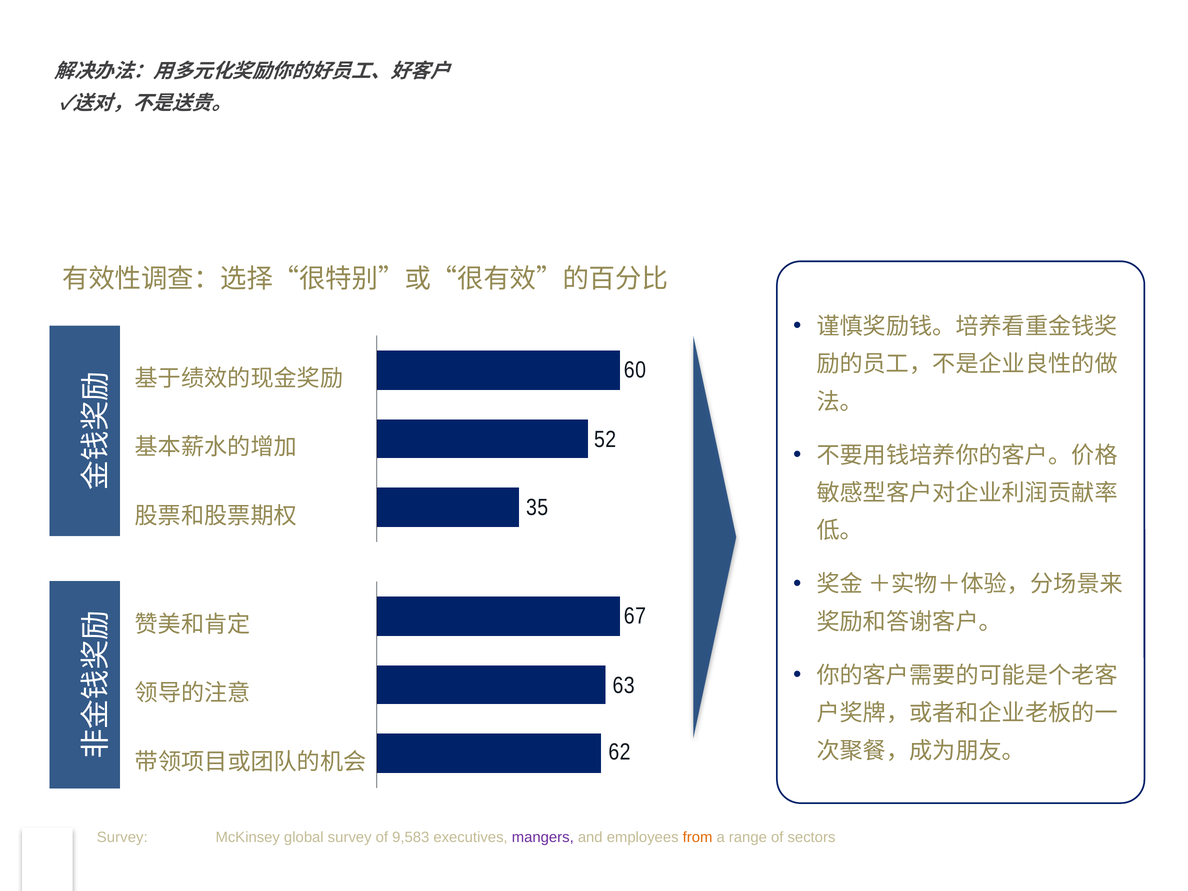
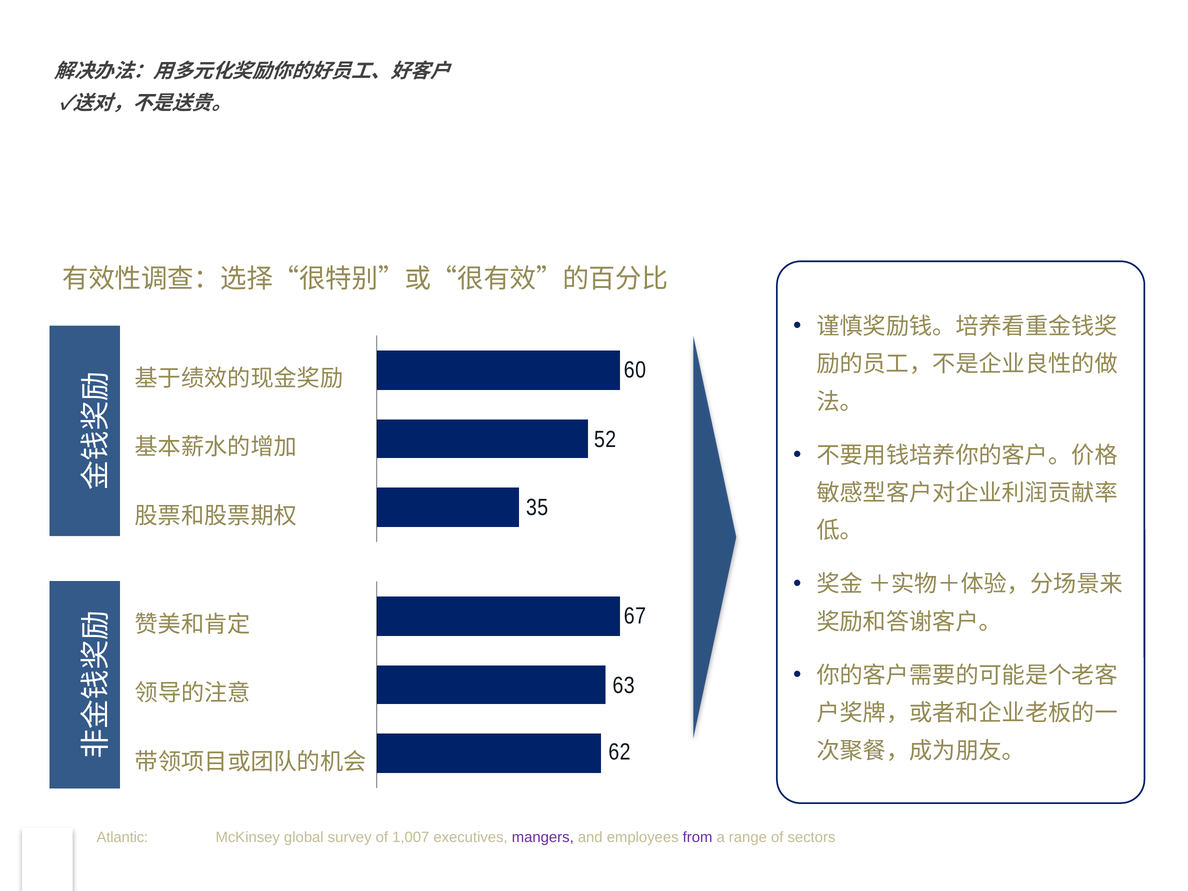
Survey: Survey -> Atlantic (122, 837)
9,583: 9,583 -> 1,007 (411, 837)
from colour: orange -> purple (698, 837)
